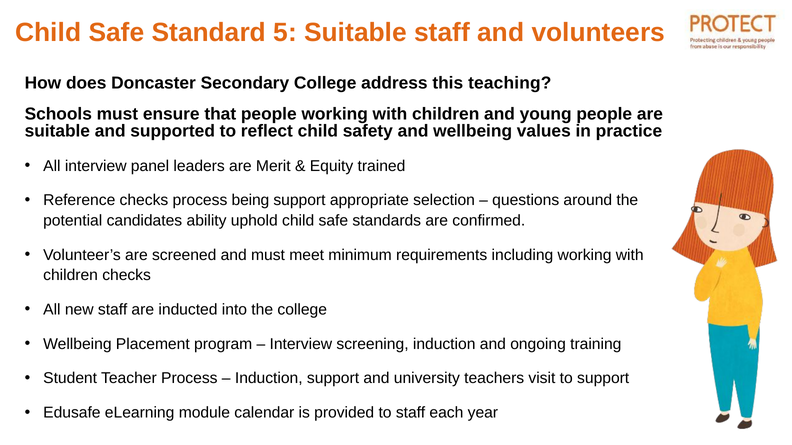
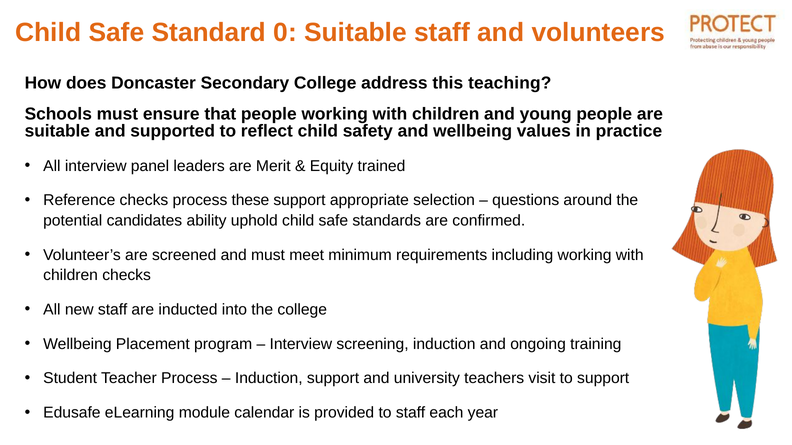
5: 5 -> 0 (285, 33)
being: being -> these (250, 201)
